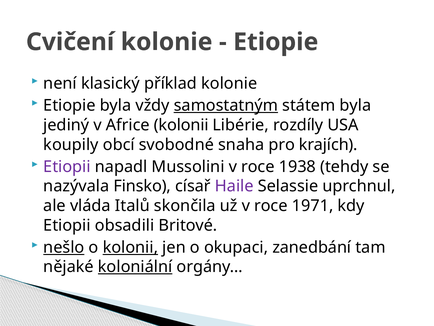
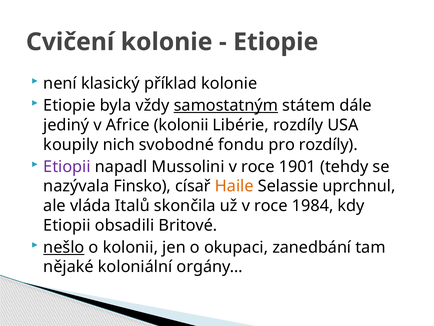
státem byla: byla -> dále (356, 105)
obcí: obcí -> nich (119, 144)
snaha: snaha -> fondu (241, 144)
pro krajích: krajích -> rozdíly (328, 144)
1938: 1938 -> 1901 (297, 166)
Haile colour: purple -> orange (234, 186)
1971: 1971 -> 1984 (313, 205)
kolonii underline: present -> none (130, 247)
koloniální underline: present -> none (135, 267)
